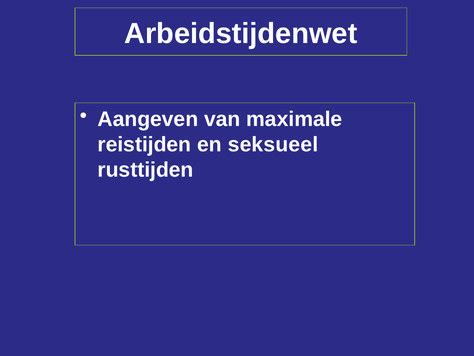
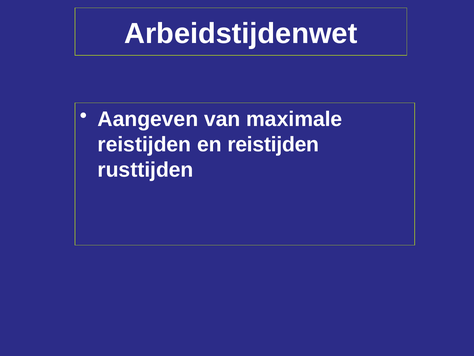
en seksueel: seksueel -> reistijden (273, 144)
